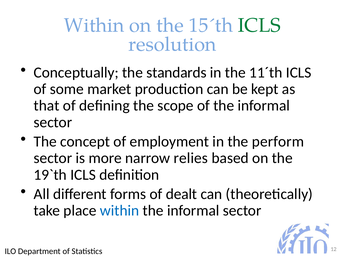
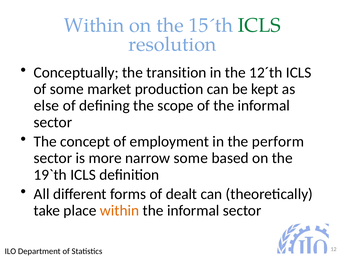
standards: standards -> transition (176, 72)
11´th: 11´th -> 12´th (266, 72)
that: that -> else (46, 105)
narrow relies: relies -> some (191, 158)
within colour: blue -> orange (120, 210)
